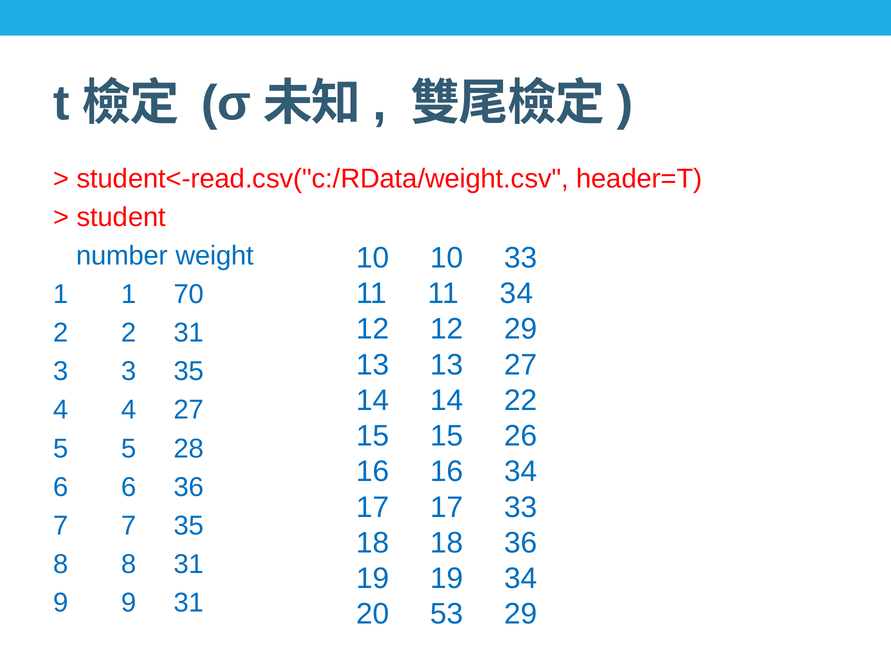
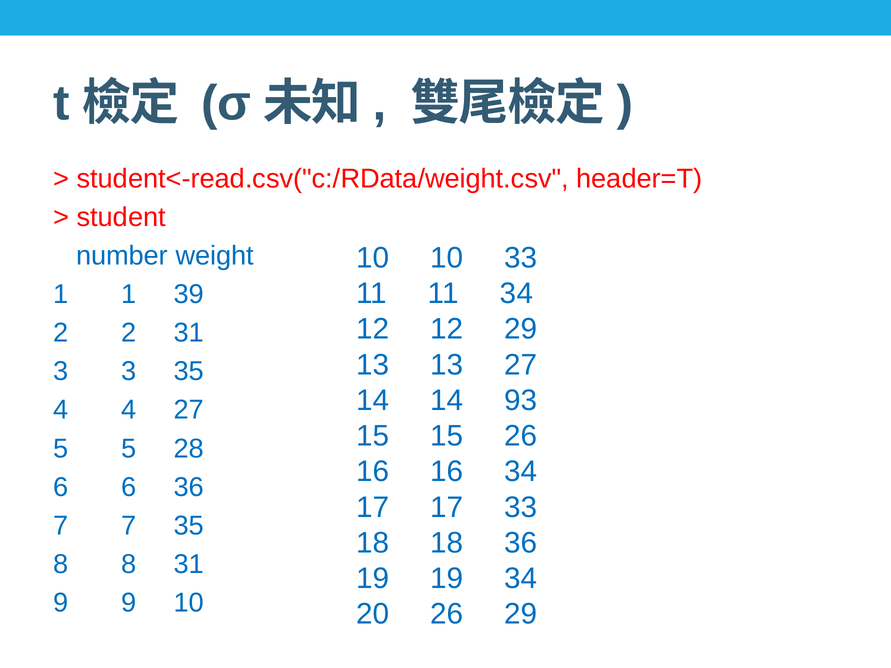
70: 70 -> 39 (189, 294)
22: 22 -> 93 (521, 401)
9 31: 31 -> 10 (189, 603)
20 53: 53 -> 26 (447, 614)
